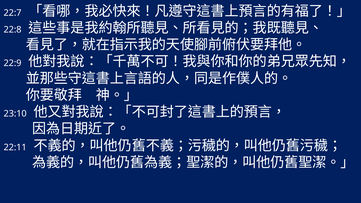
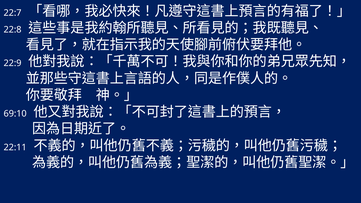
23:10: 23:10 -> 69:10 (15, 114)
